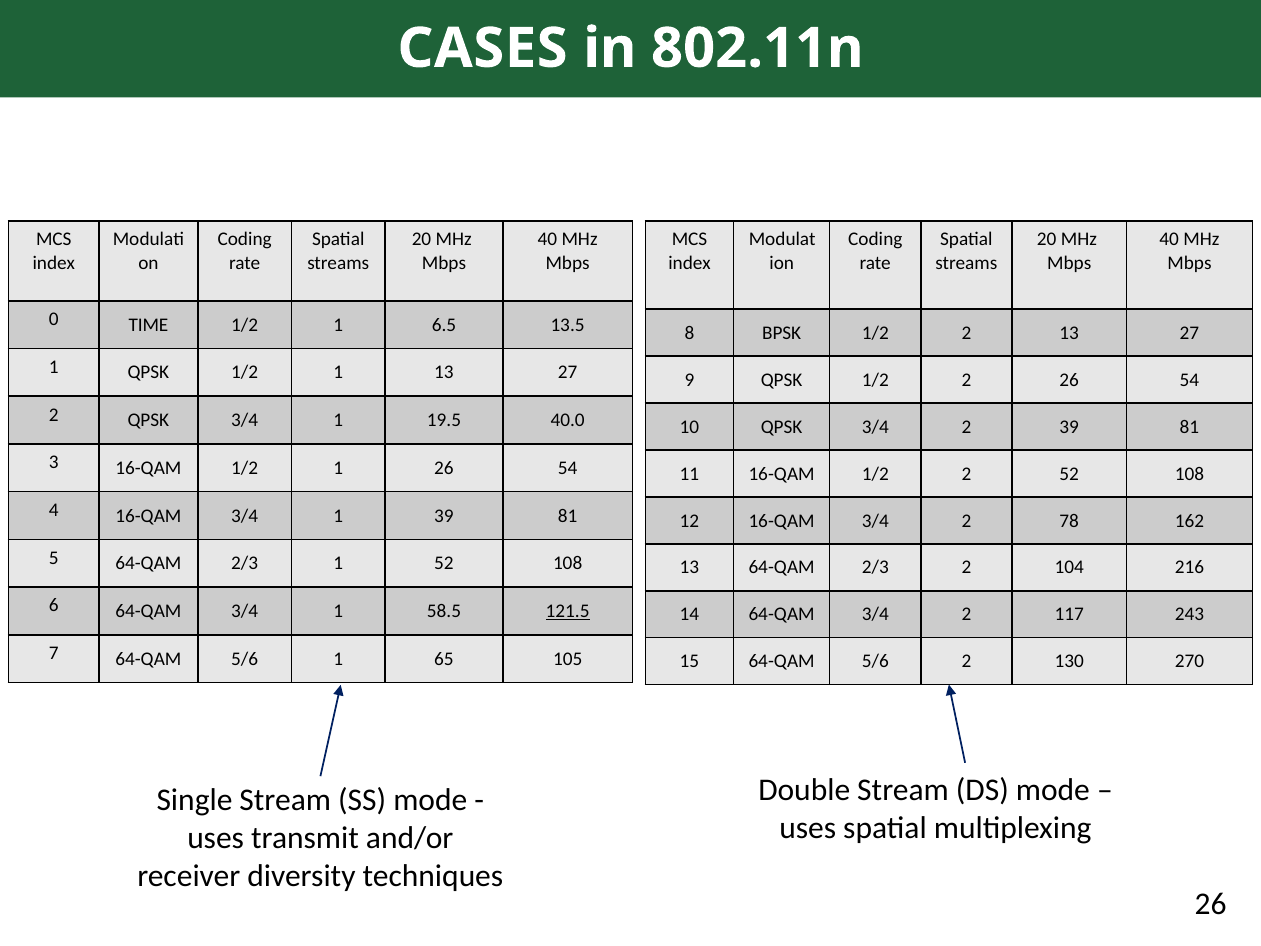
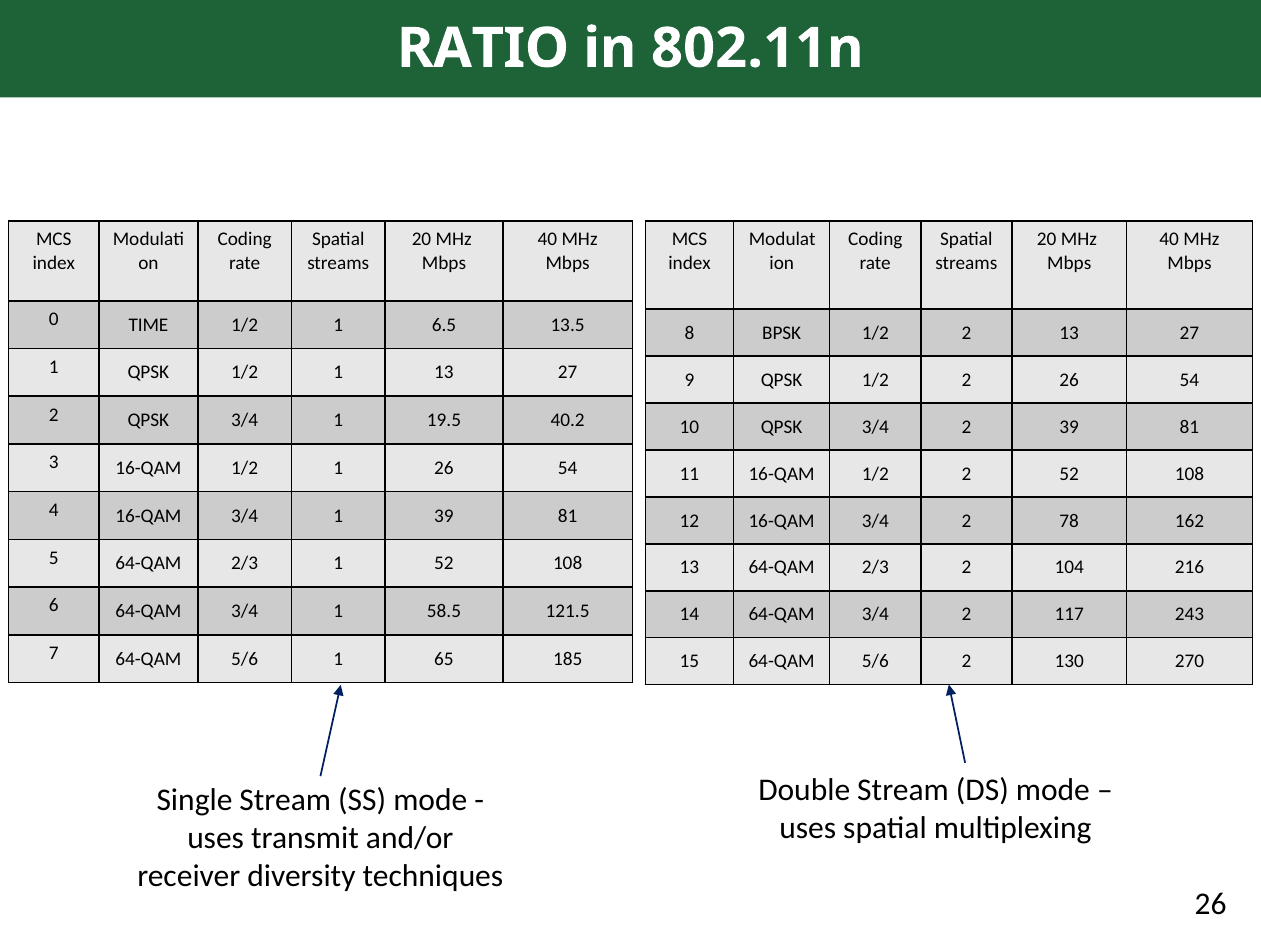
CASES: CASES -> RATIO (483, 48)
40.0: 40.0 -> 40.2 (568, 420)
121.5 underline: present -> none (568, 611)
105: 105 -> 185 (568, 659)
